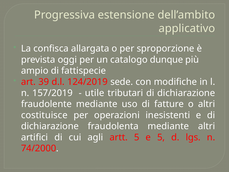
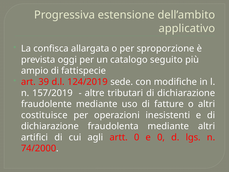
dunque: dunque -> seguito (166, 60)
utile: utile -> altre (95, 93)
artt 5: 5 -> 0 (137, 137)
e 5: 5 -> 0 (161, 137)
